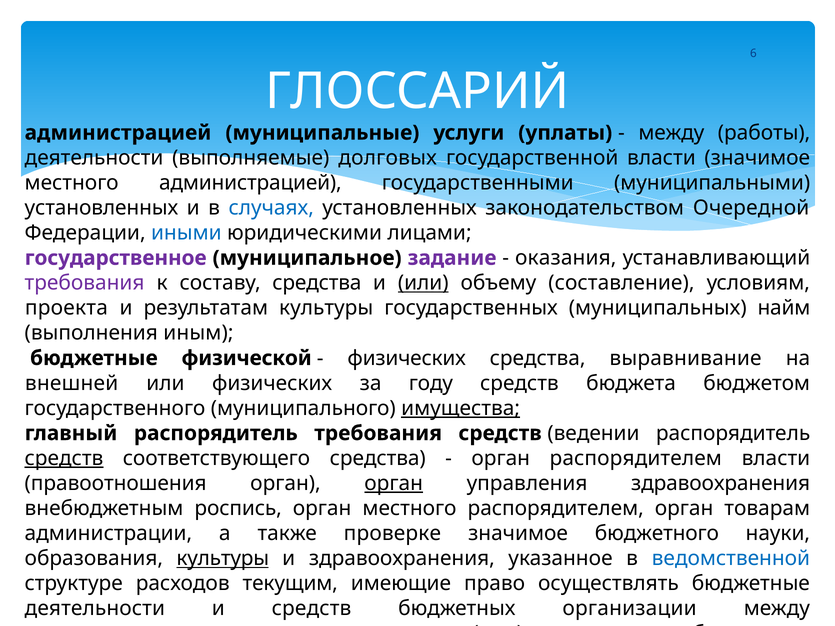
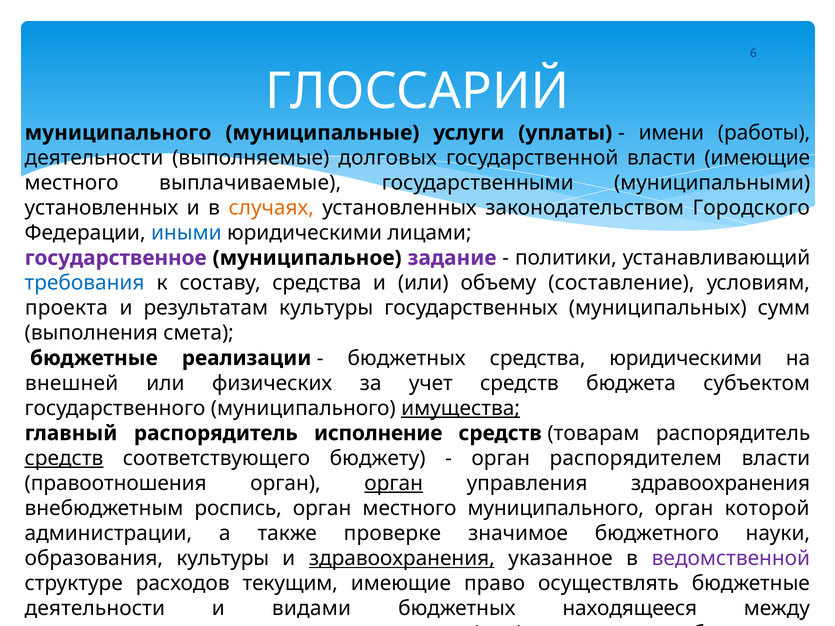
администрацией: администрацией -> муниципального (118, 133)
между: между -> имени (671, 133)
власти значимое: значимое -> имеющие (757, 158)
местного администрацией: администрацией -> выплачиваемые (250, 183)
случаях colour: blue -> orange (271, 208)
Очередной: Очередной -> Городского (751, 208)
оказания: оказания -> политики (566, 258)
требования colour: purple -> blue (85, 283)
или underline: present -> none (423, 283)
найм: найм -> сумм (784, 308)
иным: иным -> смета (199, 333)
физической: физической -> реализации (247, 358)
физических: физических -> бюджетных (407, 358)
средства выравнивание: выравнивание -> юридическими (686, 358)
году: году -> учет (431, 383)
бюджетом: бюджетом -> субъектом (757, 383)
распорядитель требования: требования -> исполнение (378, 433)
ведении: ведении -> товарам (593, 433)
соответствующего средства: средства -> бюджету (378, 458)
местного распорядителем: распорядителем -> муниципального (556, 509)
товарам: товарам -> которой (767, 509)
культуры underline: present -> none (223, 559)
здравоохранения underline: none -> present (402, 559)
ведомственной colour: blue -> purple (731, 559)
и средств: средств -> видами (311, 609)
организации: организации -> находящееся (630, 609)
